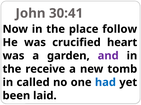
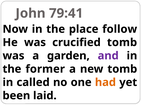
30:41: 30:41 -> 79:41 (66, 13)
crucified heart: heart -> tomb (122, 43)
receive: receive -> former (45, 70)
had colour: blue -> orange (105, 83)
